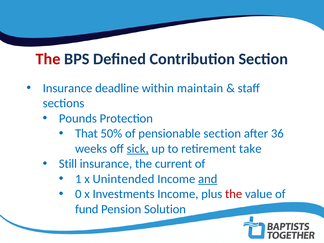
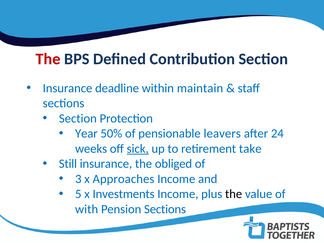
Pounds: Pounds -> Section (78, 118)
That: That -> Year (86, 134)
pensionable section: section -> leavers (222, 134)
36: 36 -> 24 (277, 134)
current: current -> obliged (173, 164)
1: 1 -> 3 (78, 179)
Unintended: Unintended -> Approaches (123, 179)
and underline: present -> none (208, 179)
0: 0 -> 5 (78, 194)
the colour: red -> black (234, 194)
fund: fund -> with (87, 209)
Pension Solution: Solution -> Sections (165, 209)
